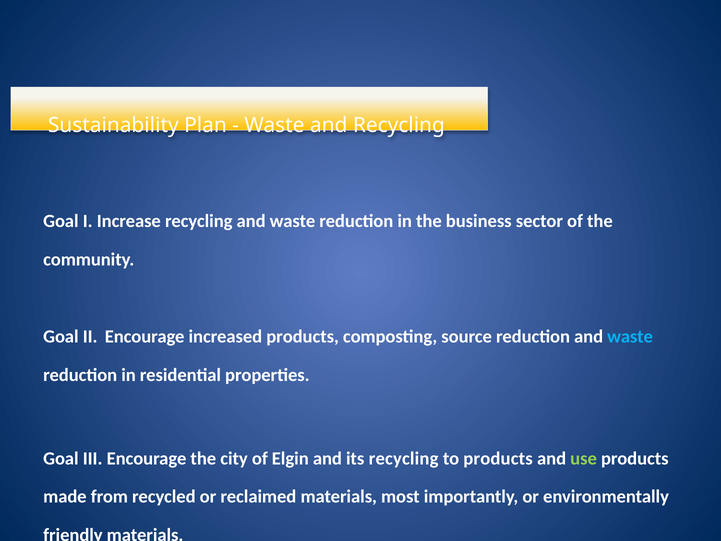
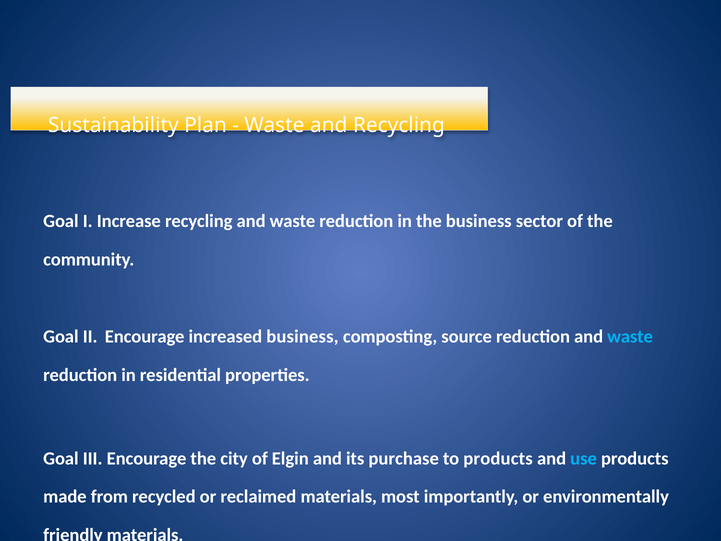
increased products: products -> business (302, 336)
its recycling: recycling -> purchase (404, 458)
use colour: light green -> light blue (584, 458)
